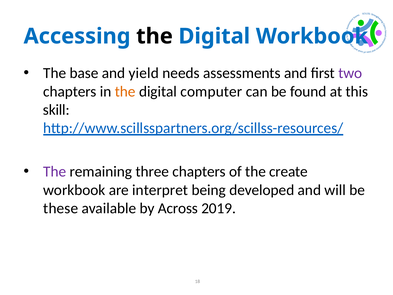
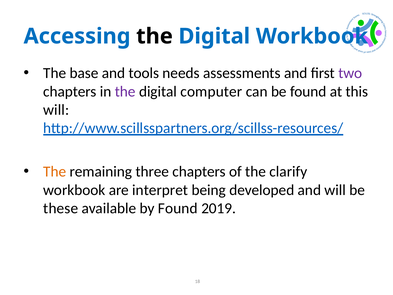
yield: yield -> tools (144, 73)
the colour: orange -> purple (125, 91)
skill: skill -> will (56, 110)
The colour: purple -> orange (55, 172)
create: create -> clarify (288, 172)
by Across: Across -> Found (178, 208)
